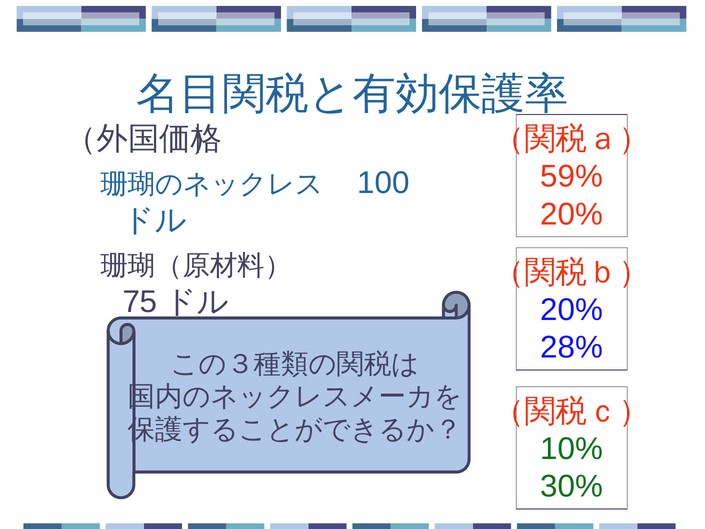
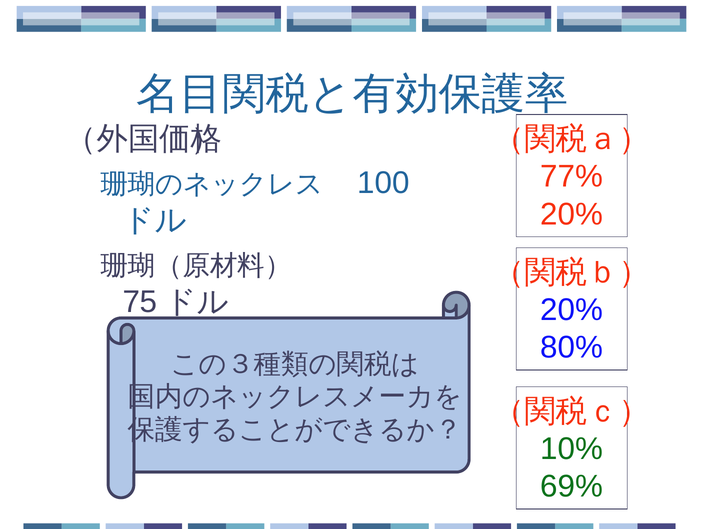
59%: 59% -> 77% (572, 177)
28%: 28% -> 80% (572, 347)
30%: 30% -> 69% (572, 486)
